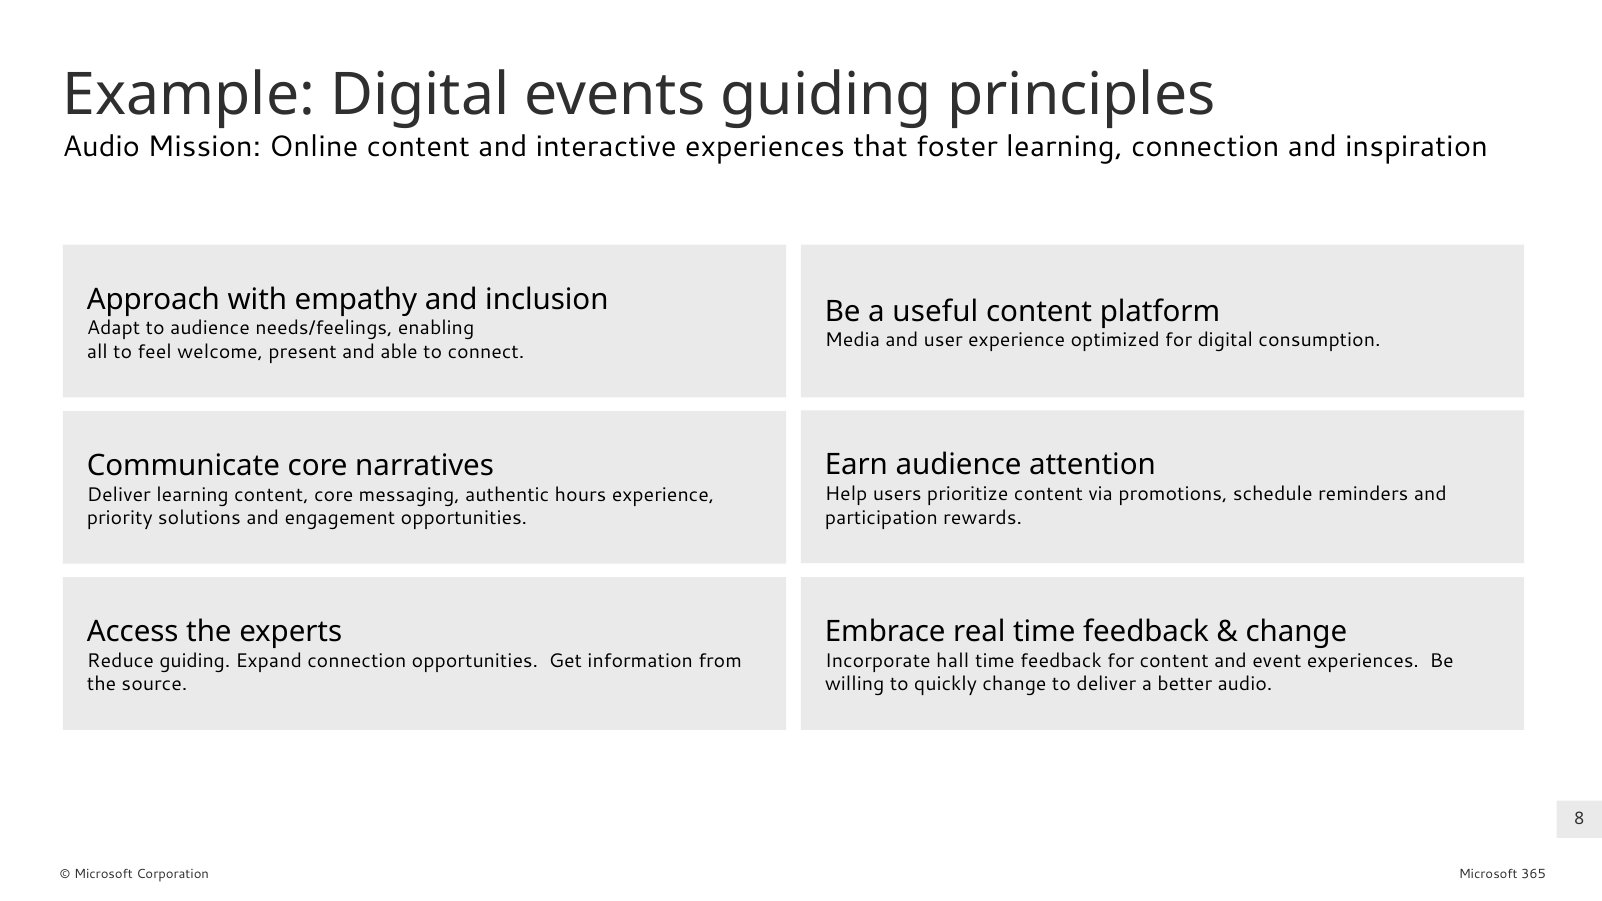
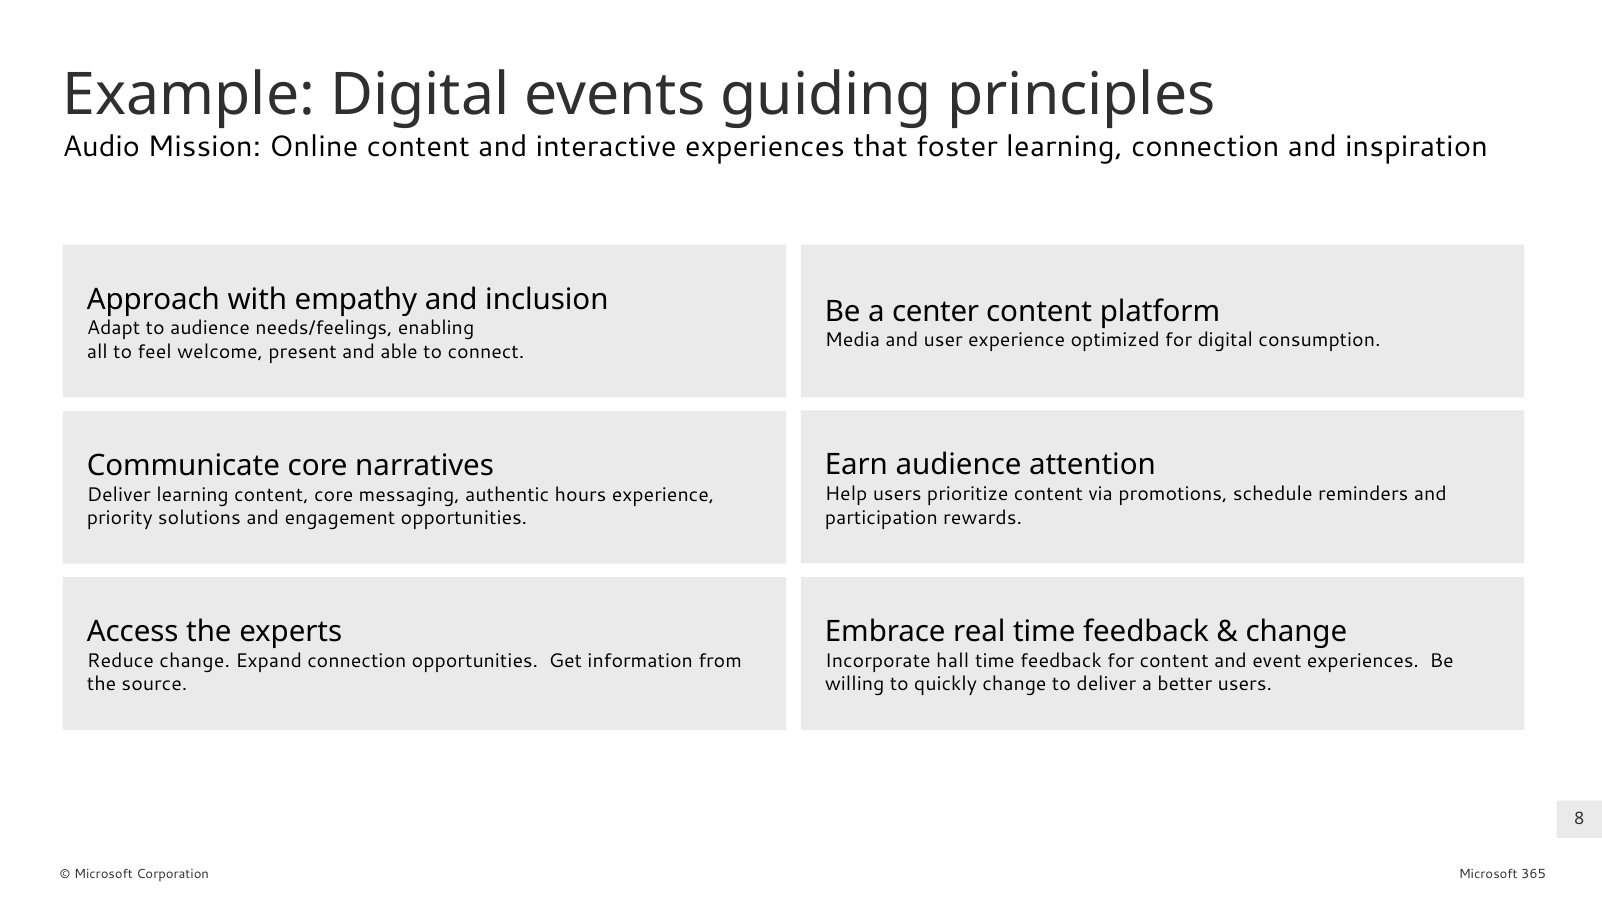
useful: useful -> center (936, 311)
Reduce guiding: guiding -> change (195, 661)
better audio: audio -> users (1245, 684)
